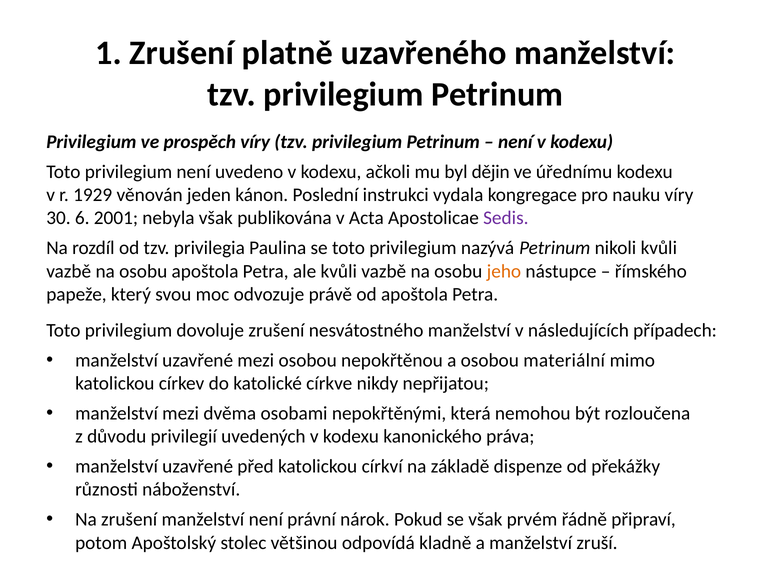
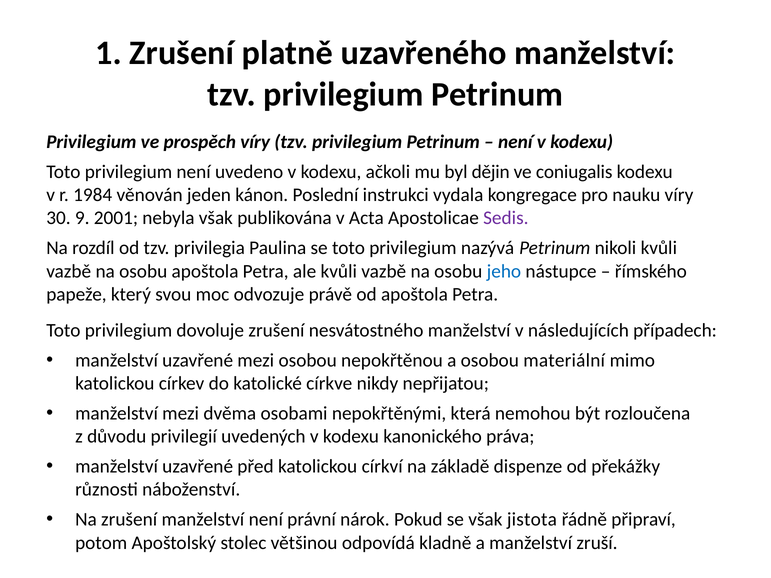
úřednímu: úřednímu -> coniugalis (574, 172)
1929: 1929 -> 1984 (93, 195)
6: 6 -> 9 (82, 218)
jeho colour: orange -> blue (504, 271)
prvém: prvém -> jistota (532, 520)
